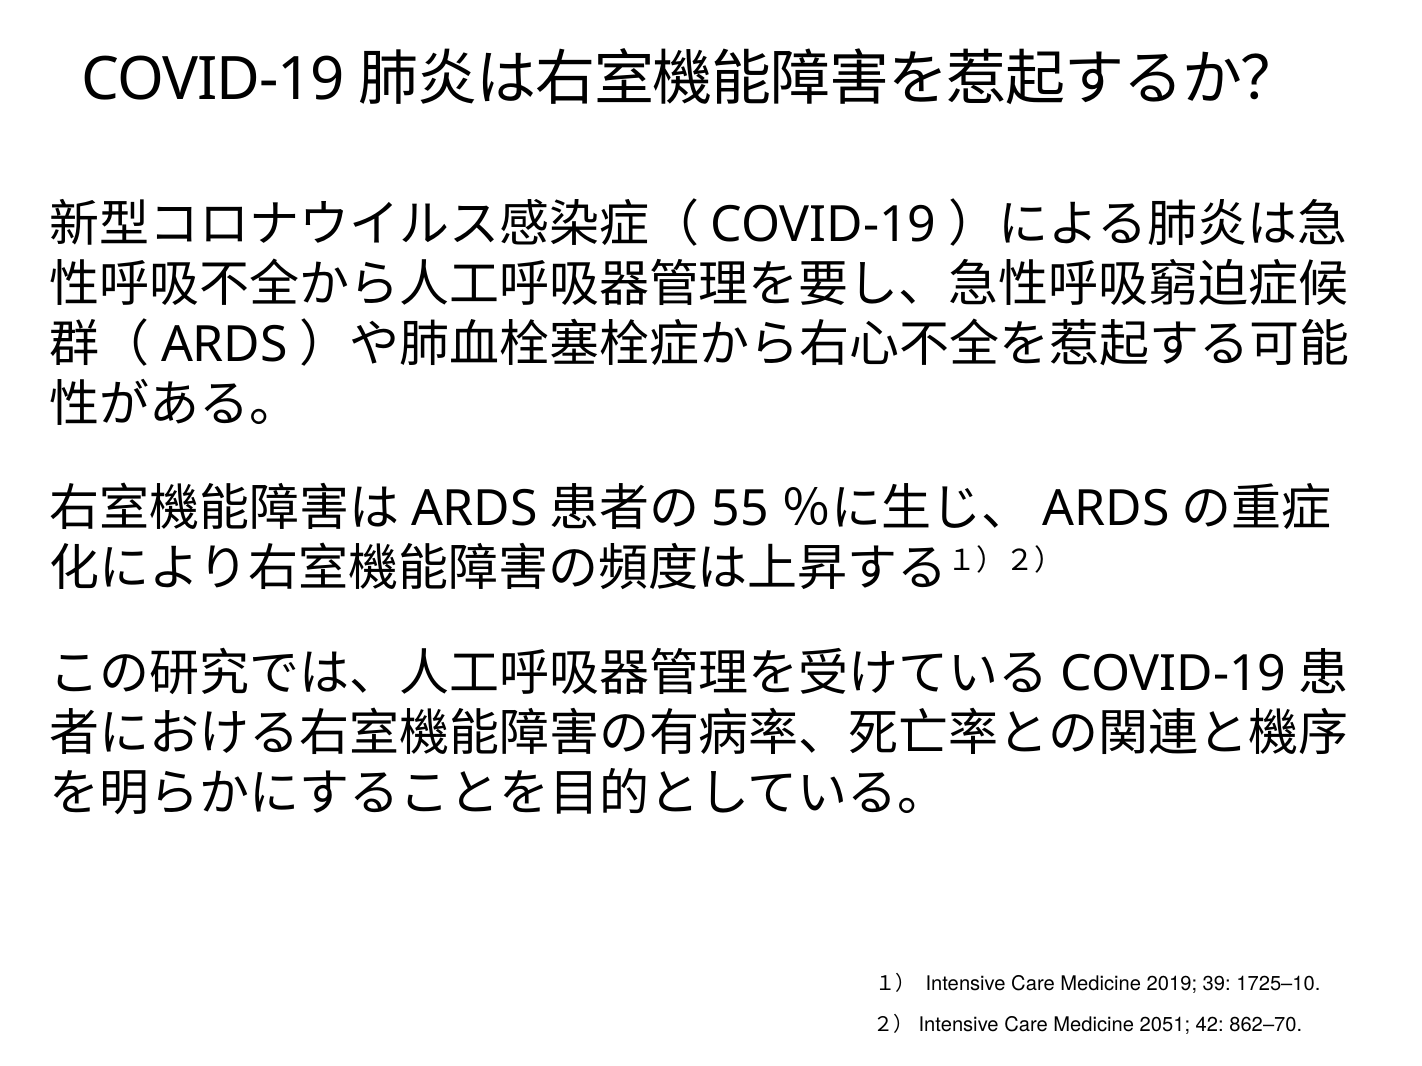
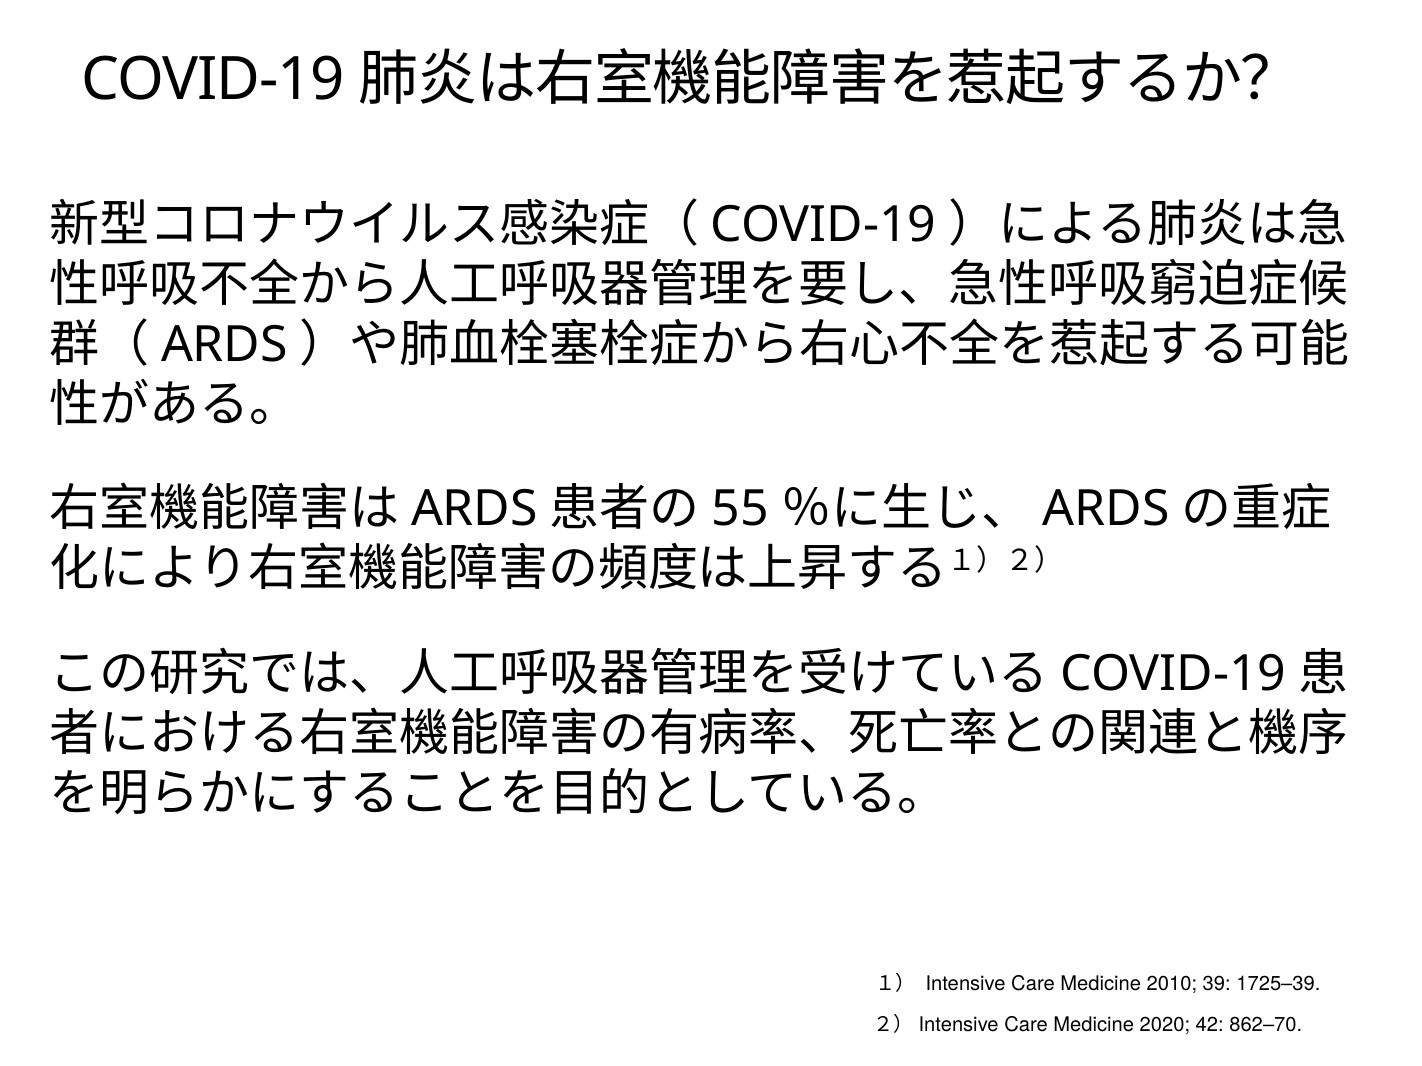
2019: 2019 -> 2010 (1172, 984)
1725–10: 1725–10 -> 1725–39 (1278, 984)
2051: 2051 -> 2020 (1165, 1026)
